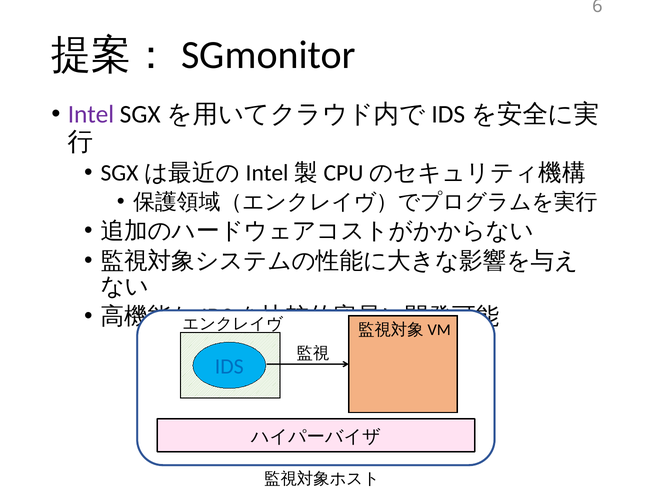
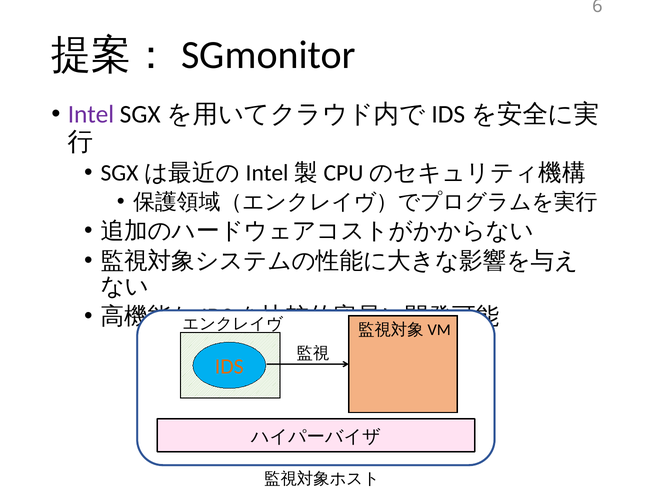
IDS colour: blue -> orange (229, 366)
